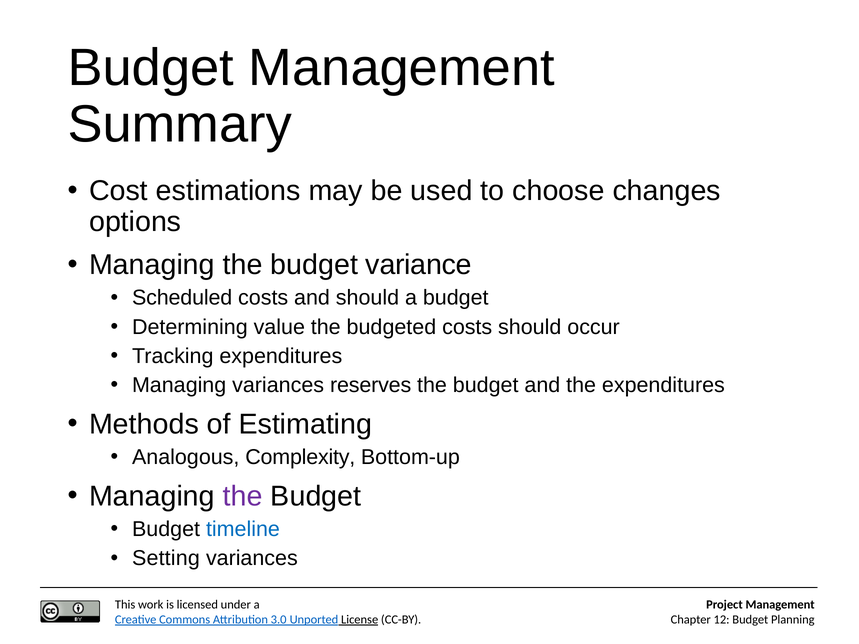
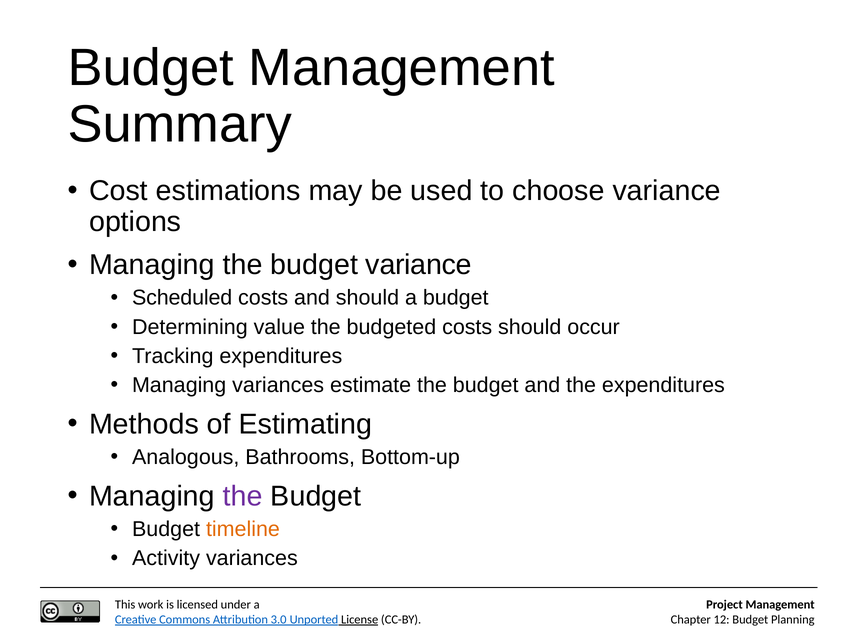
choose changes: changes -> variance (667, 191)
reserves: reserves -> estimate (371, 385)
Complexity: Complexity -> Bathrooms (300, 457)
timeline colour: blue -> orange (243, 529)
Setting: Setting -> Activity (166, 559)
